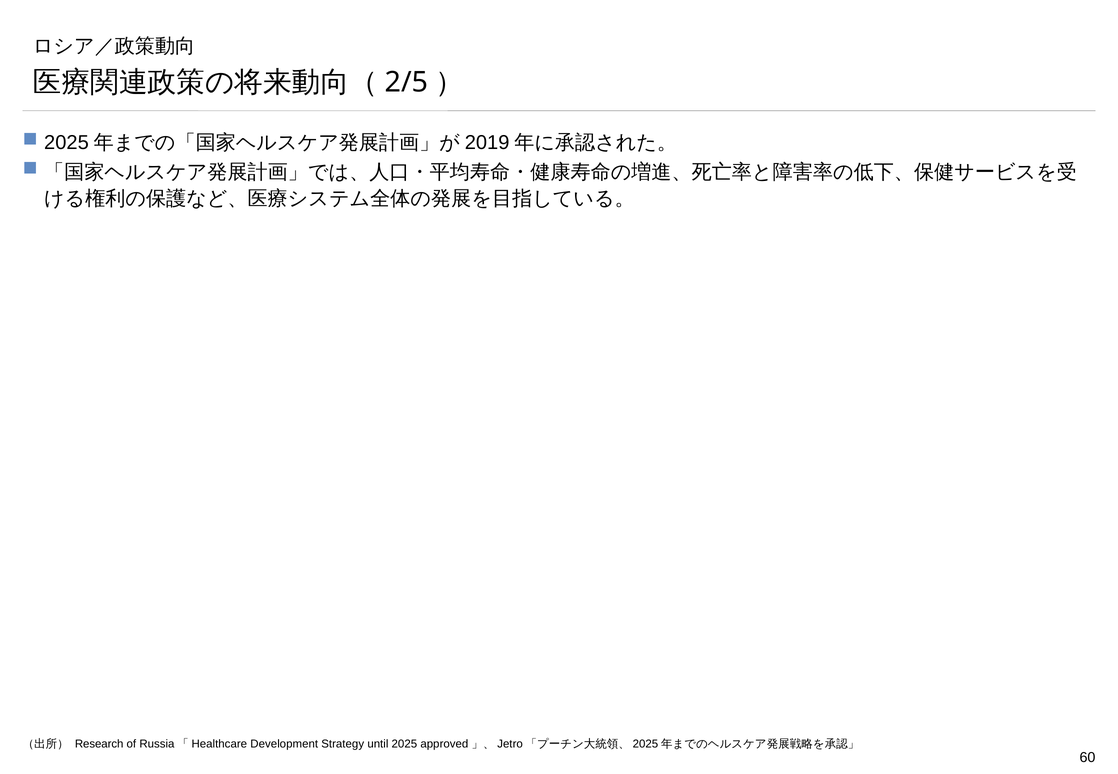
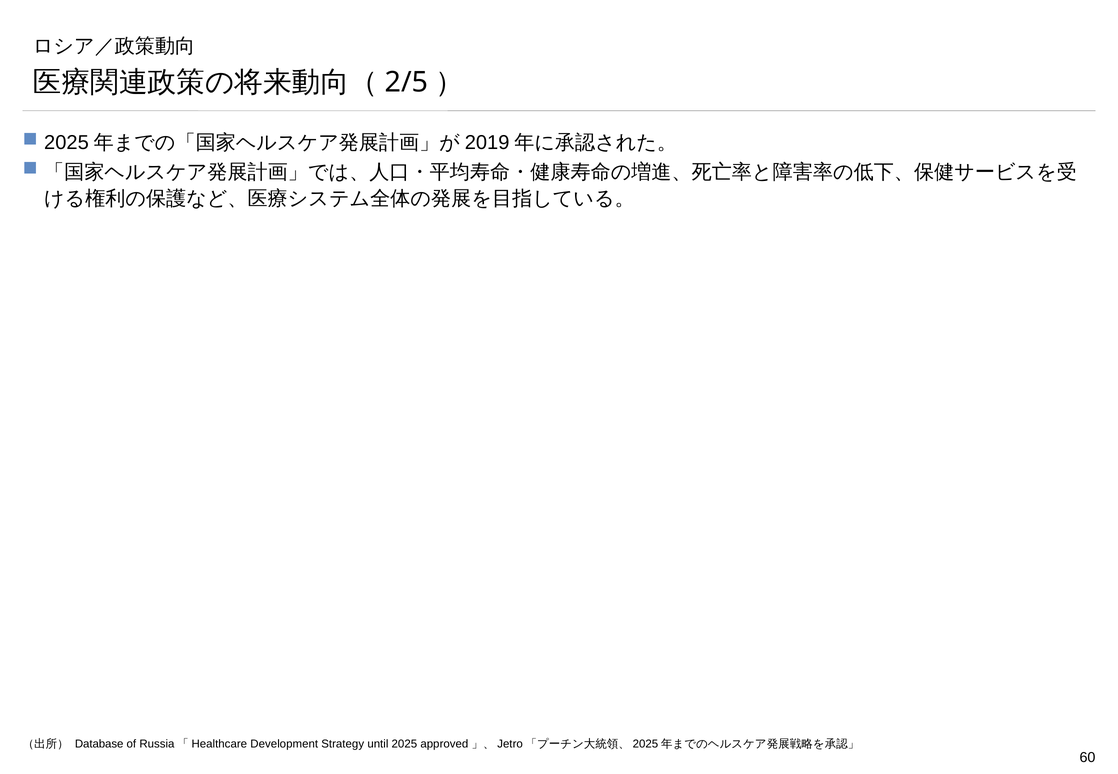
Research: Research -> Database (99, 744)
